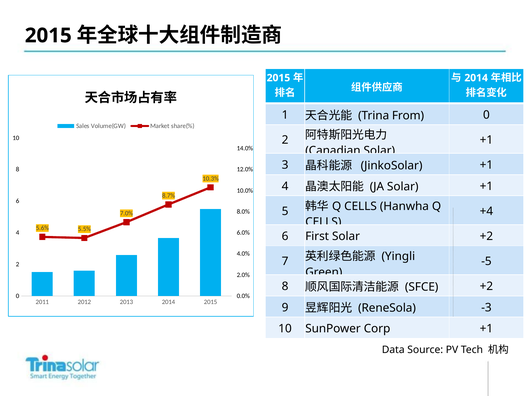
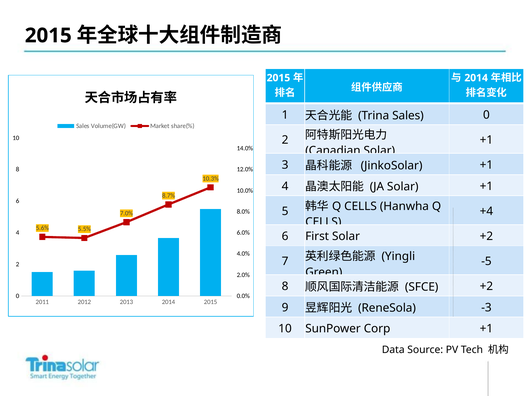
Trina From: From -> Sales (408, 116)
